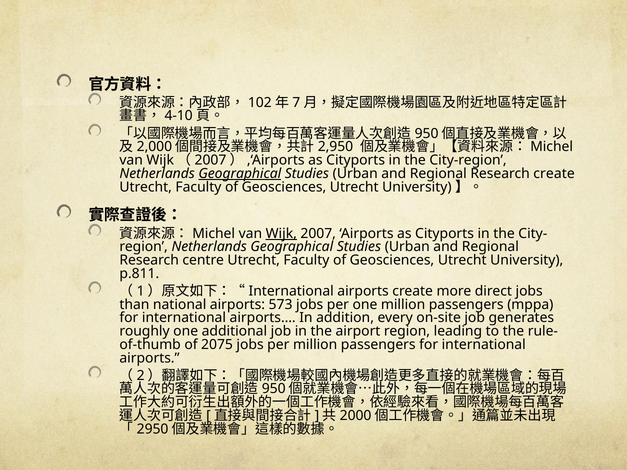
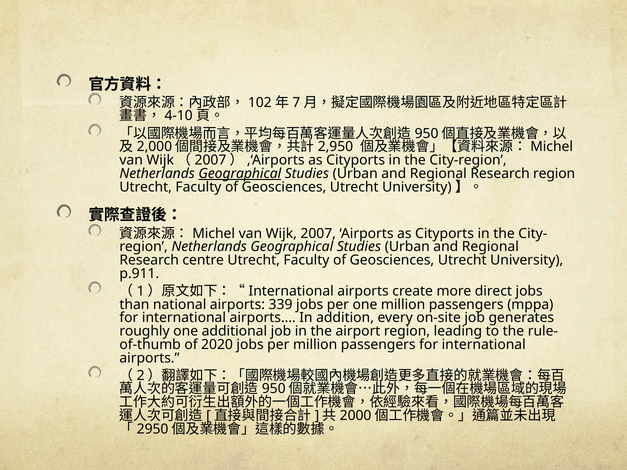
Research create: create -> region (554, 174)
Wijk underline: present -> none (281, 234)
p.811: p.811 -> p.911 (139, 274)
573: 573 -> 339 (281, 305)
2075: 2075 -> 2020 (217, 345)
